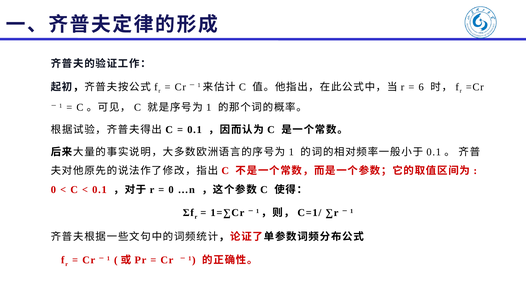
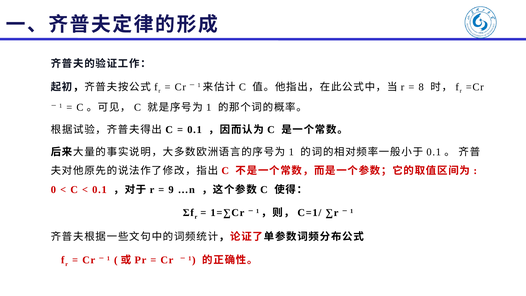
6: 6 -> 8 (421, 87)
0: 0 -> 9 (171, 190)
